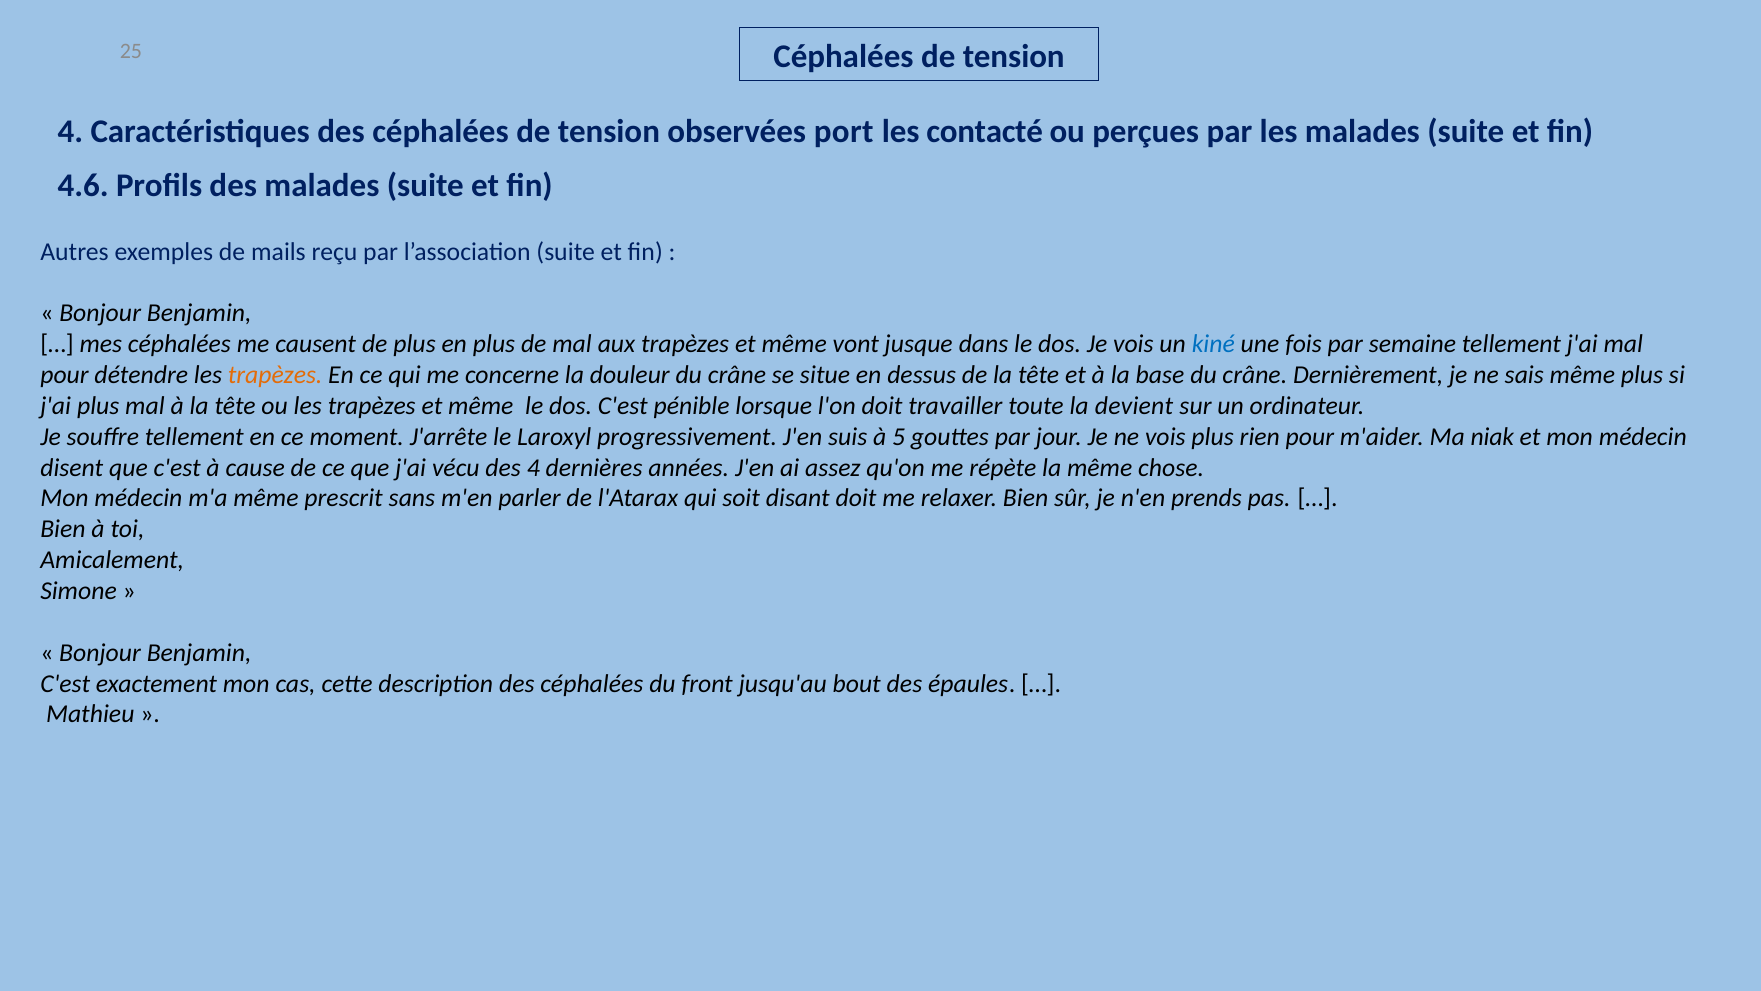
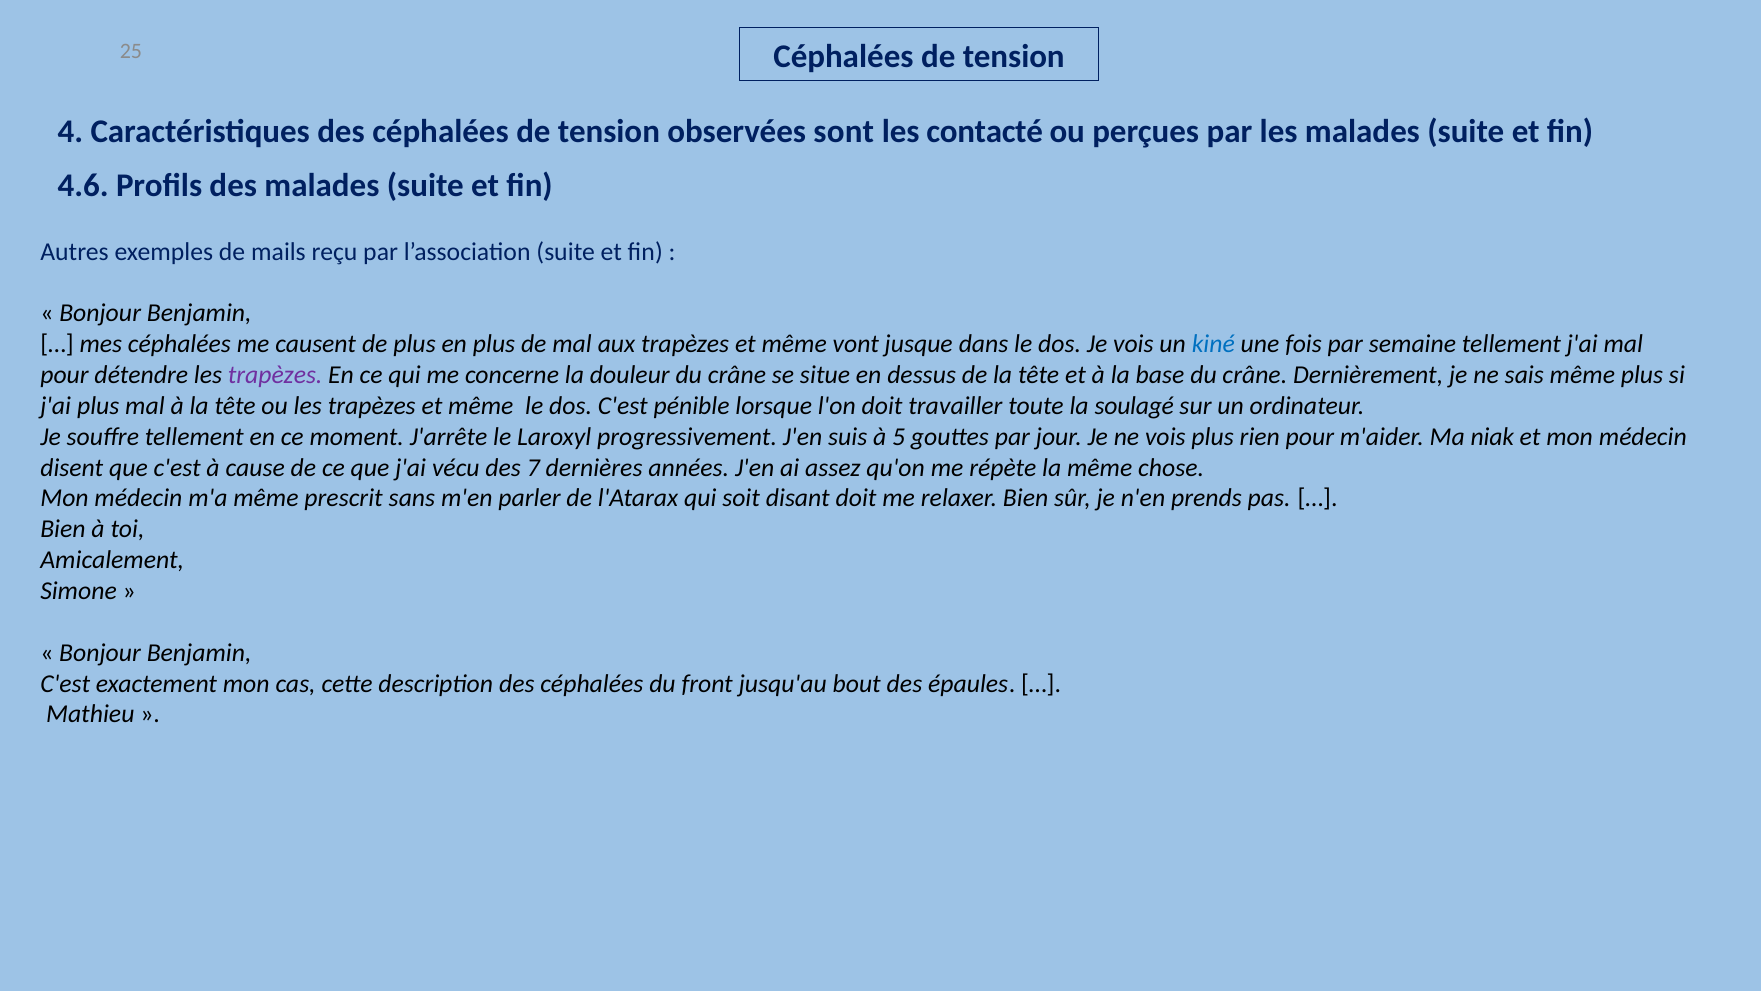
port: port -> sont (844, 132)
trapèzes colour: orange -> purple (275, 375)
devient: devient -> soulagé (1134, 406)
des 4: 4 -> 7 (533, 467)
